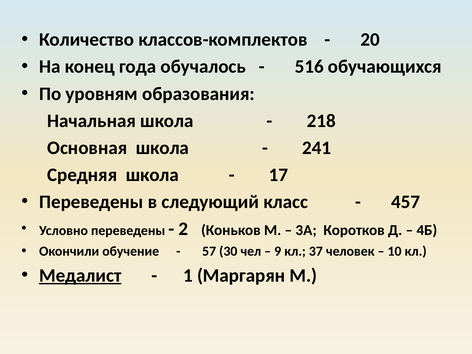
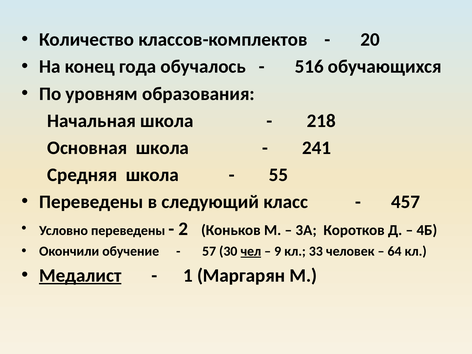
17: 17 -> 55 (279, 175)
чел underline: none -> present (251, 251)
37: 37 -> 33 (316, 251)
10: 10 -> 64 (395, 251)
